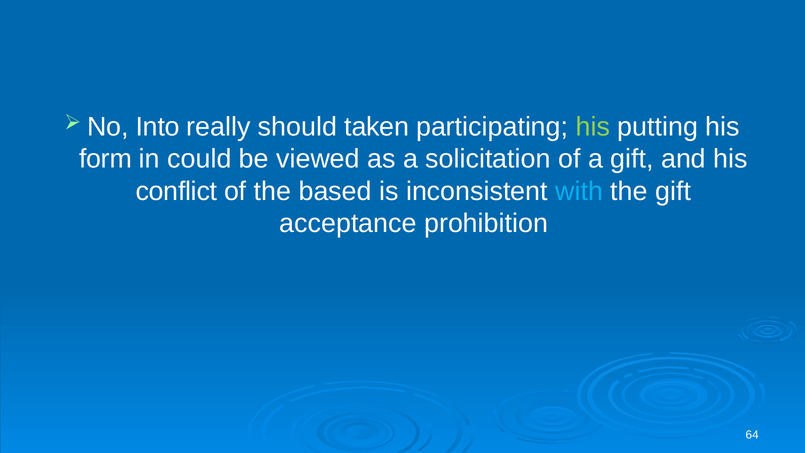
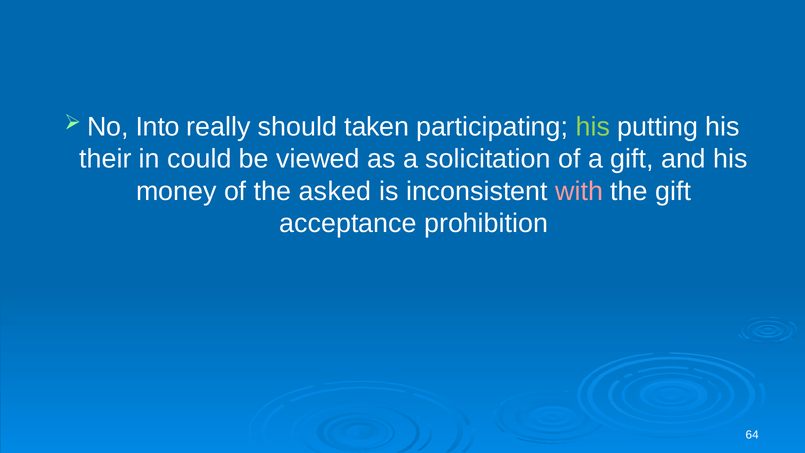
form: form -> their (105, 159)
conflict: conflict -> money (176, 191)
based: based -> asked (335, 191)
with colour: light blue -> pink (579, 191)
